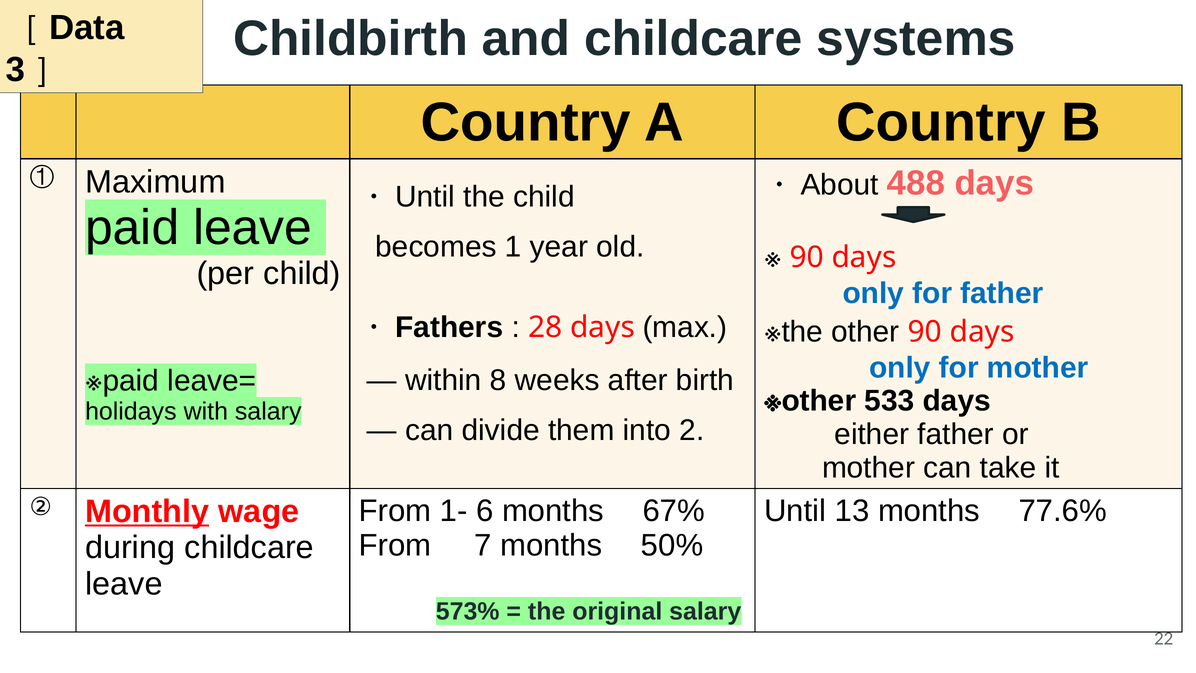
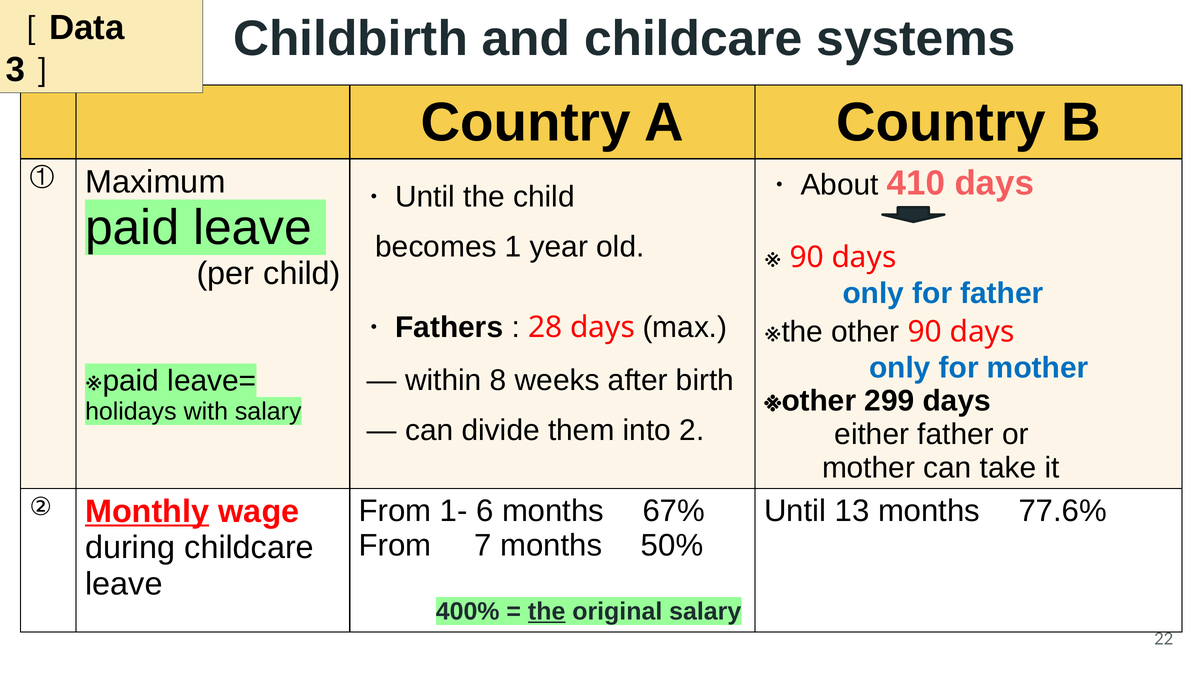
488: 488 -> 410 (916, 183)
533: 533 -> 299 (889, 401)
573%: 573% -> 400% (468, 611)
the underline: none -> present (547, 611)
